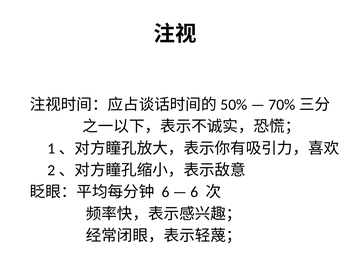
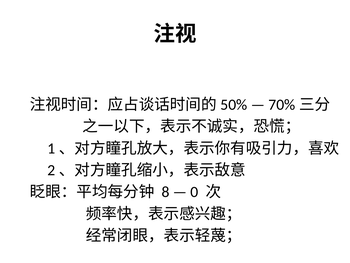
6: 6 -> 8 (165, 192)
6: 6 -> 0 (194, 192)
